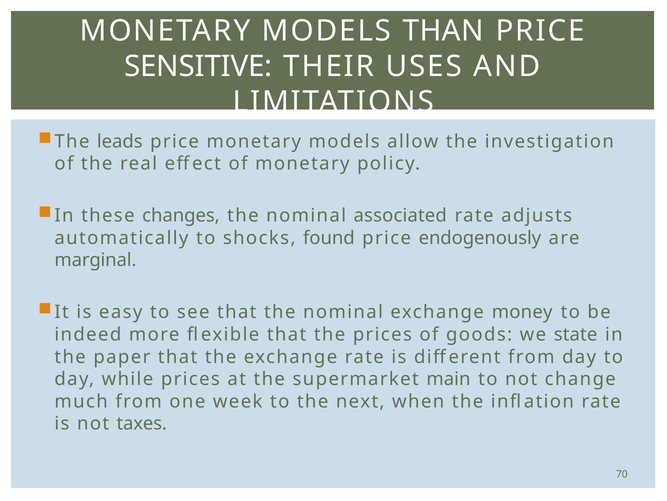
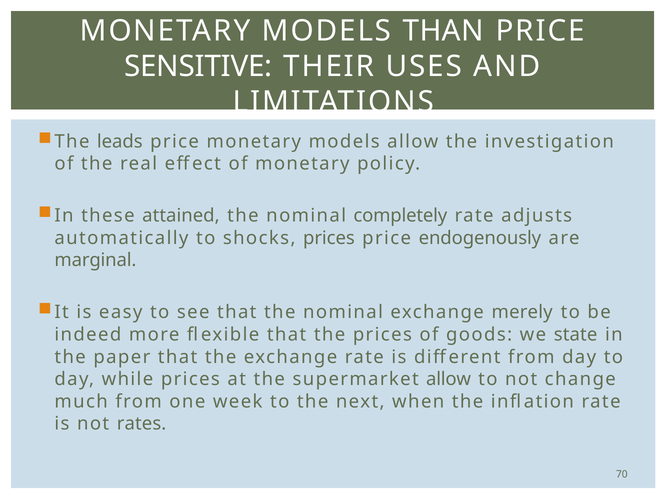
changes: changes -> attained (181, 215)
associated: associated -> completely (400, 215)
shocks found: found -> prices (329, 238)
money: money -> merely (522, 312)
supermarket main: main -> allow (449, 379)
taxes: taxes -> rates (142, 423)
